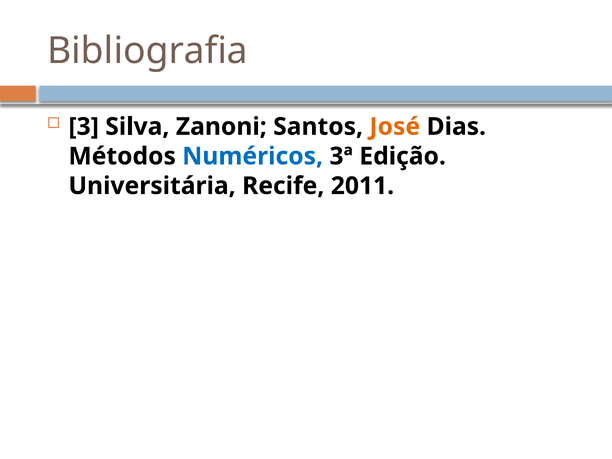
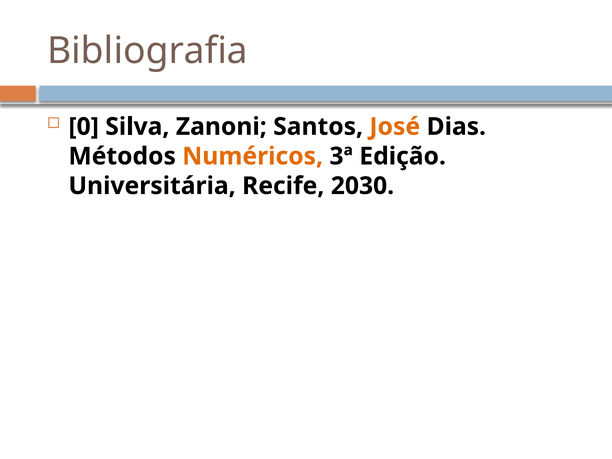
3: 3 -> 0 (84, 127)
Numéricos colour: blue -> orange (253, 156)
2011: 2011 -> 2030 (362, 186)
